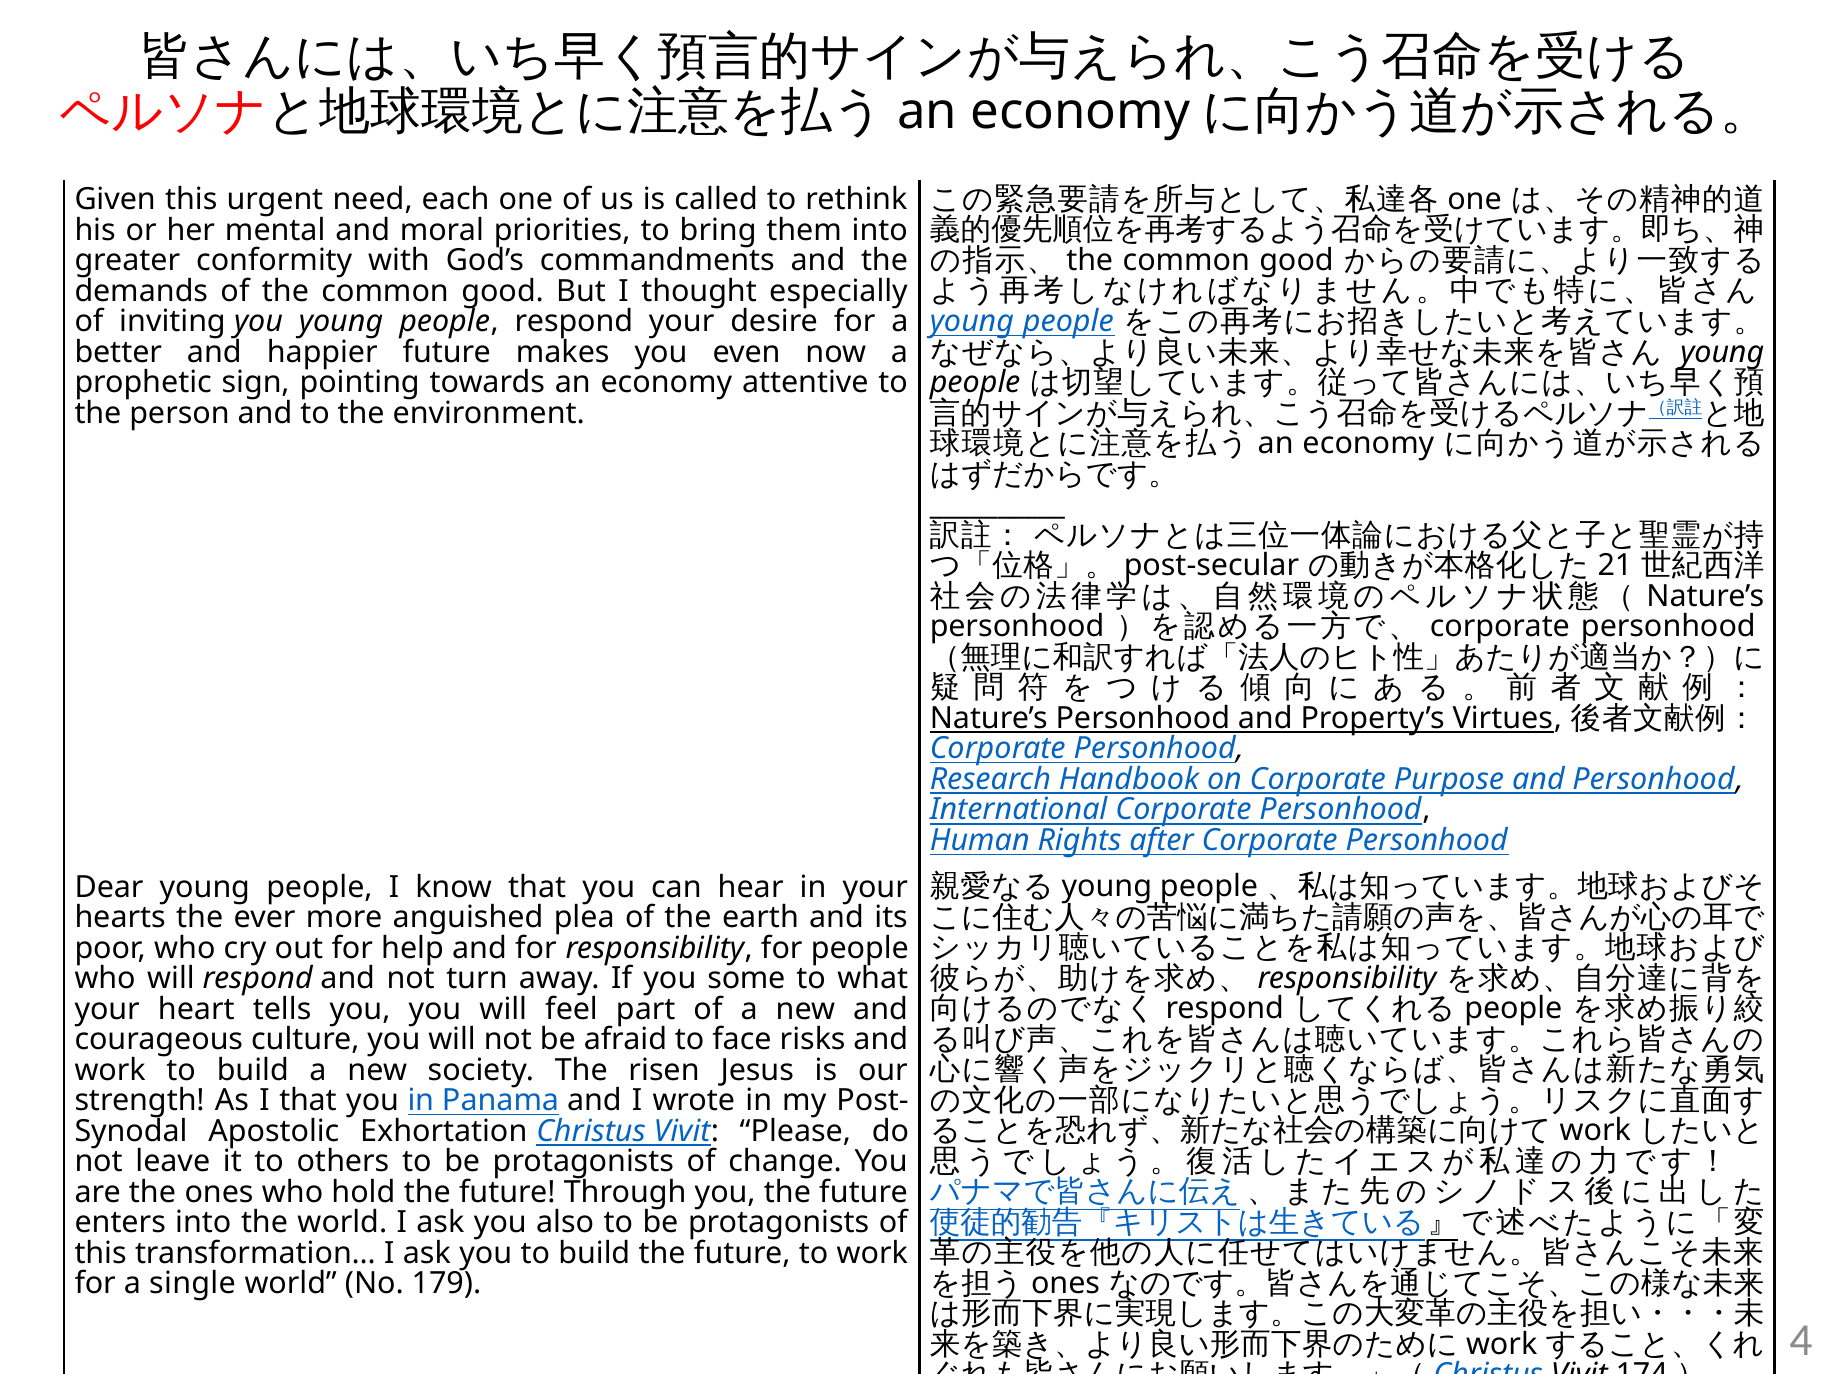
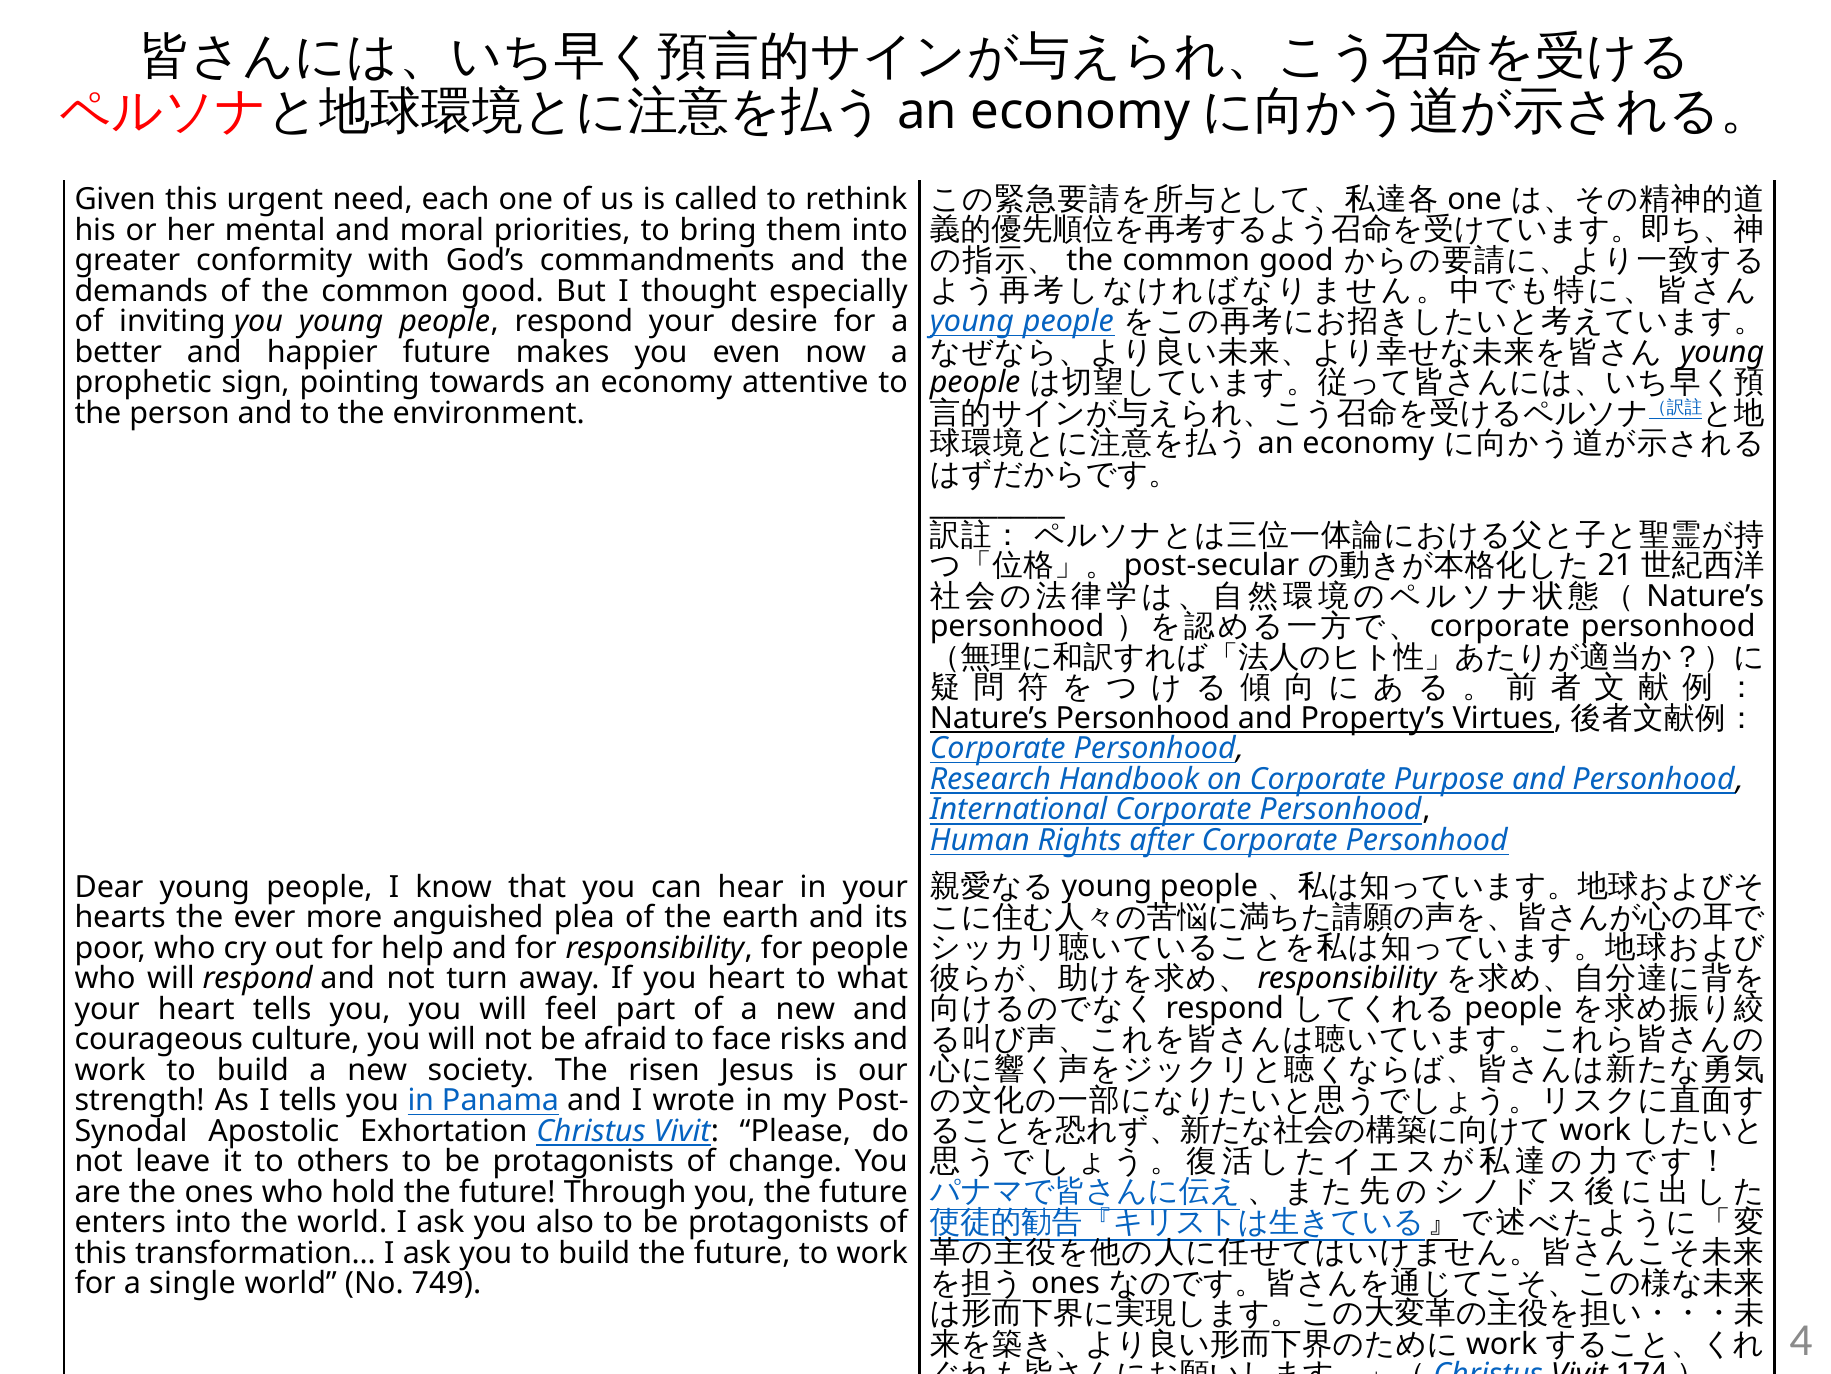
you some: some -> heart (746, 978)
I that: that -> tells (308, 1100)
179: 179 -> 749 (446, 1283)
